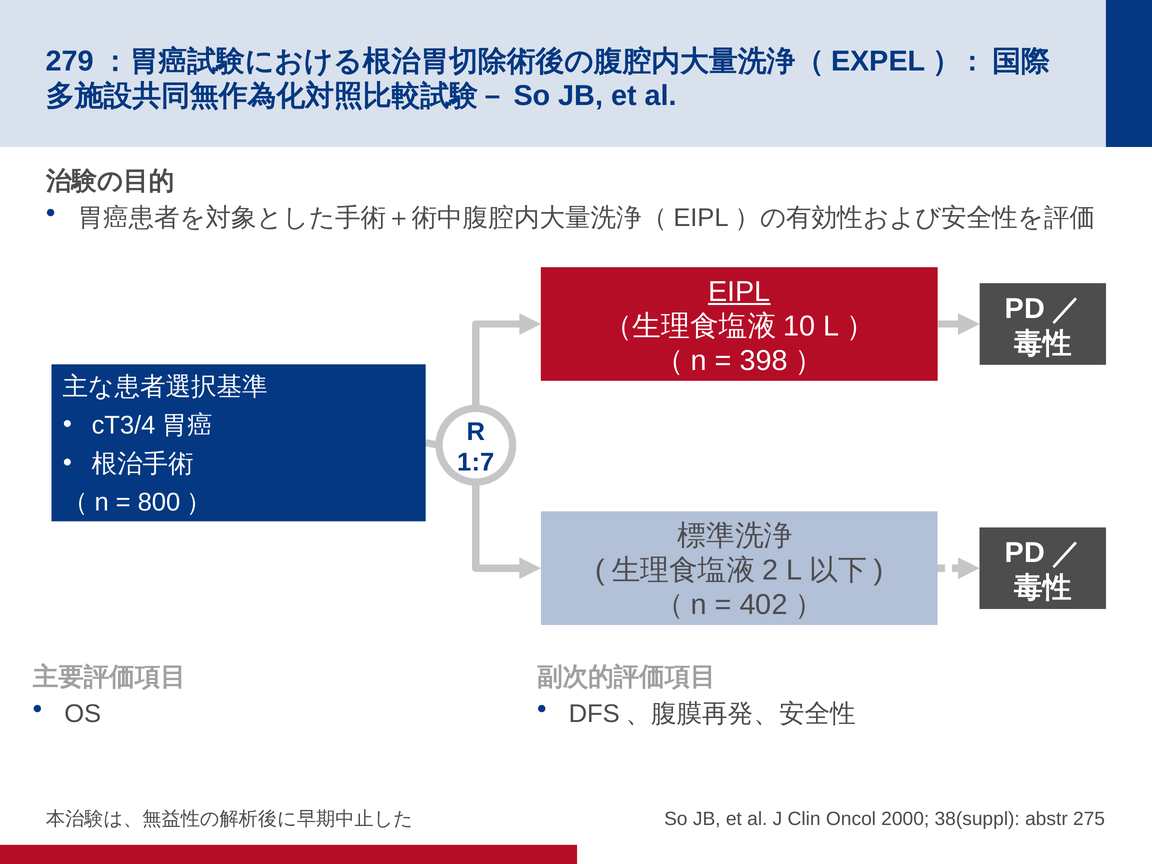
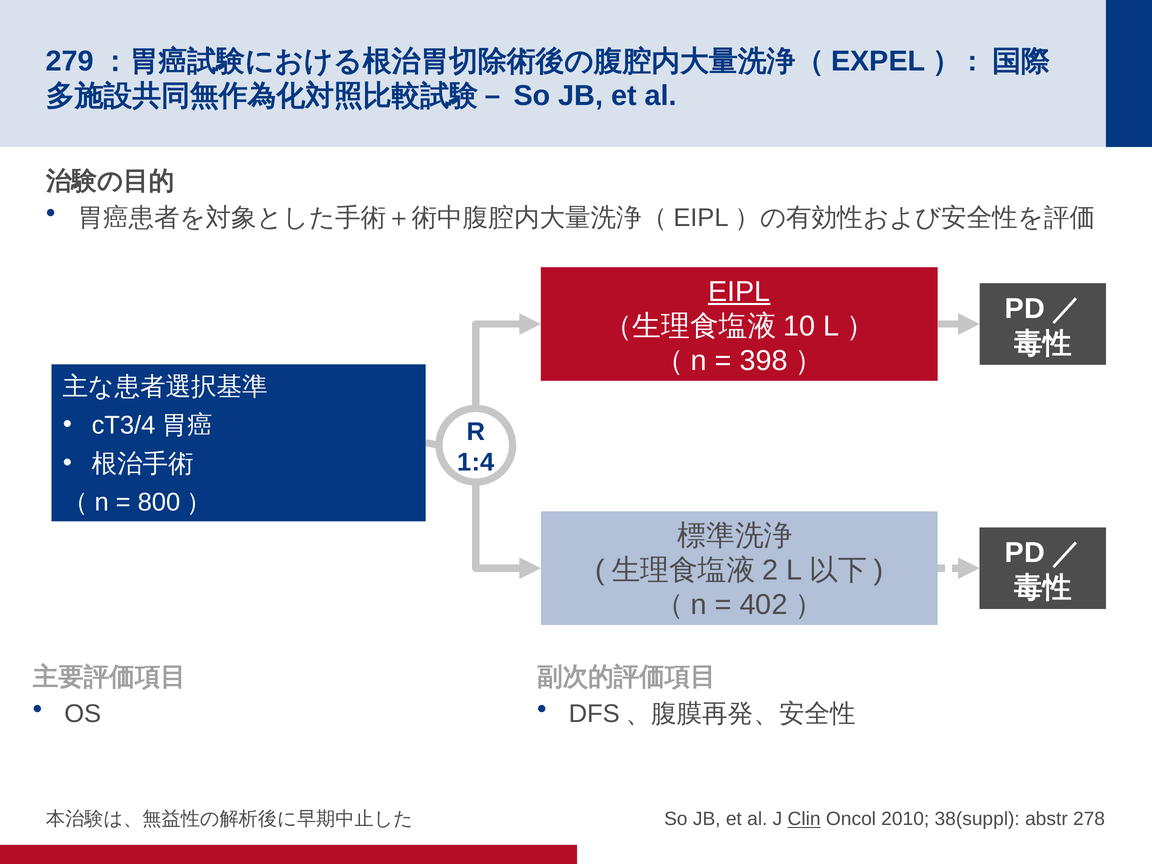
1:7: 1:7 -> 1:4 (476, 462)
Clin underline: none -> present (804, 819)
2000: 2000 -> 2010 (905, 819)
275: 275 -> 278 (1089, 819)
